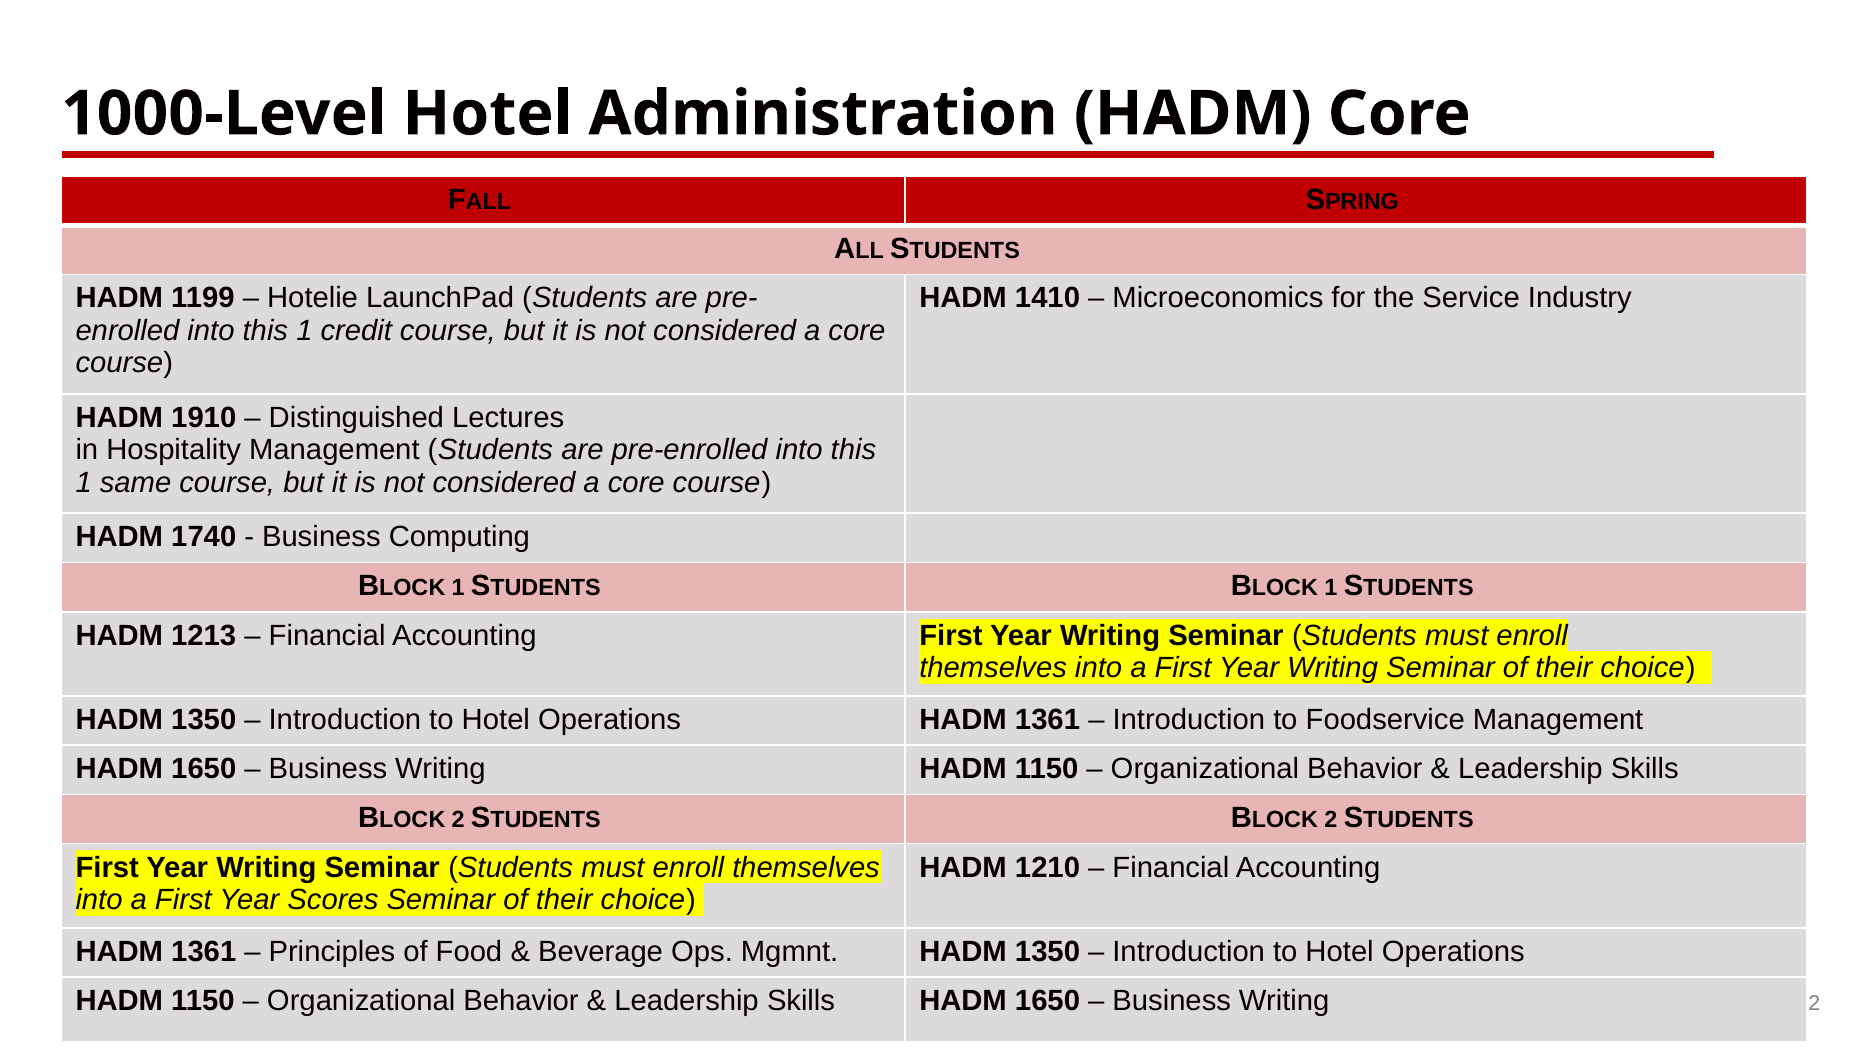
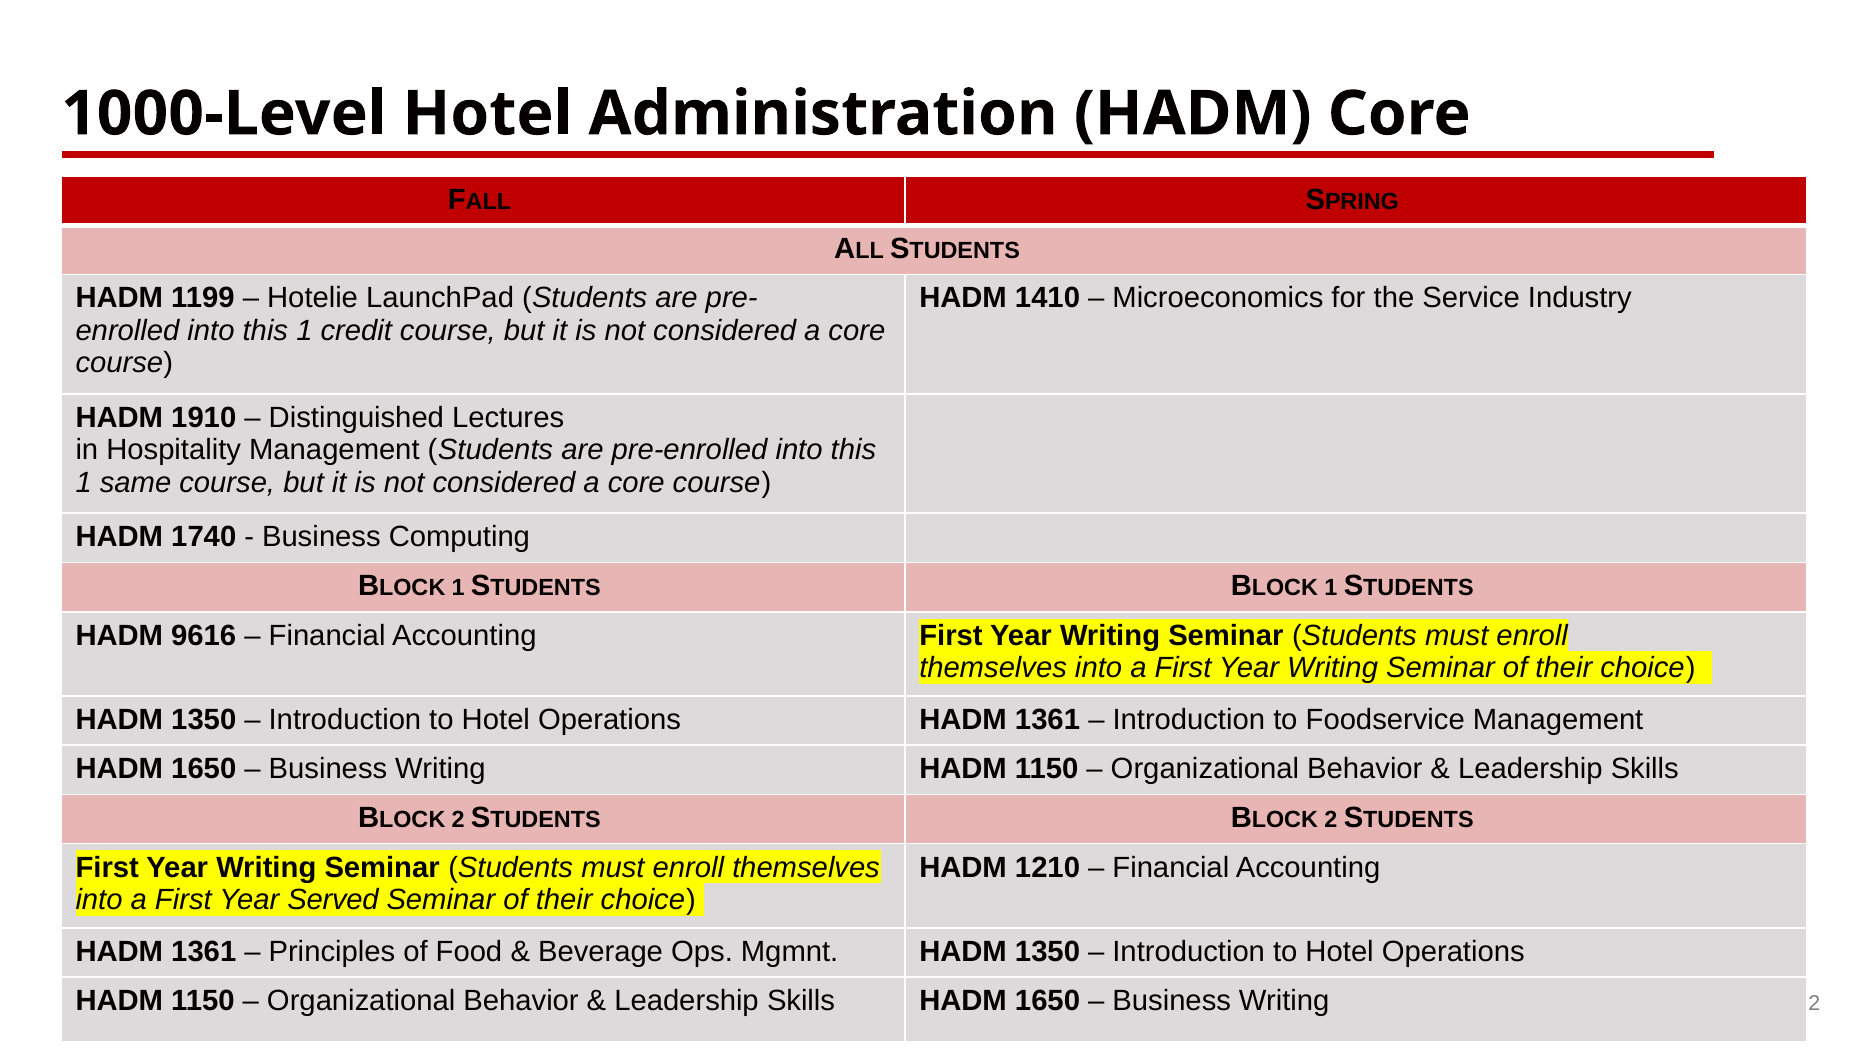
1213: 1213 -> 9616 (204, 635)
Scores: Scores -> Served (333, 900)
